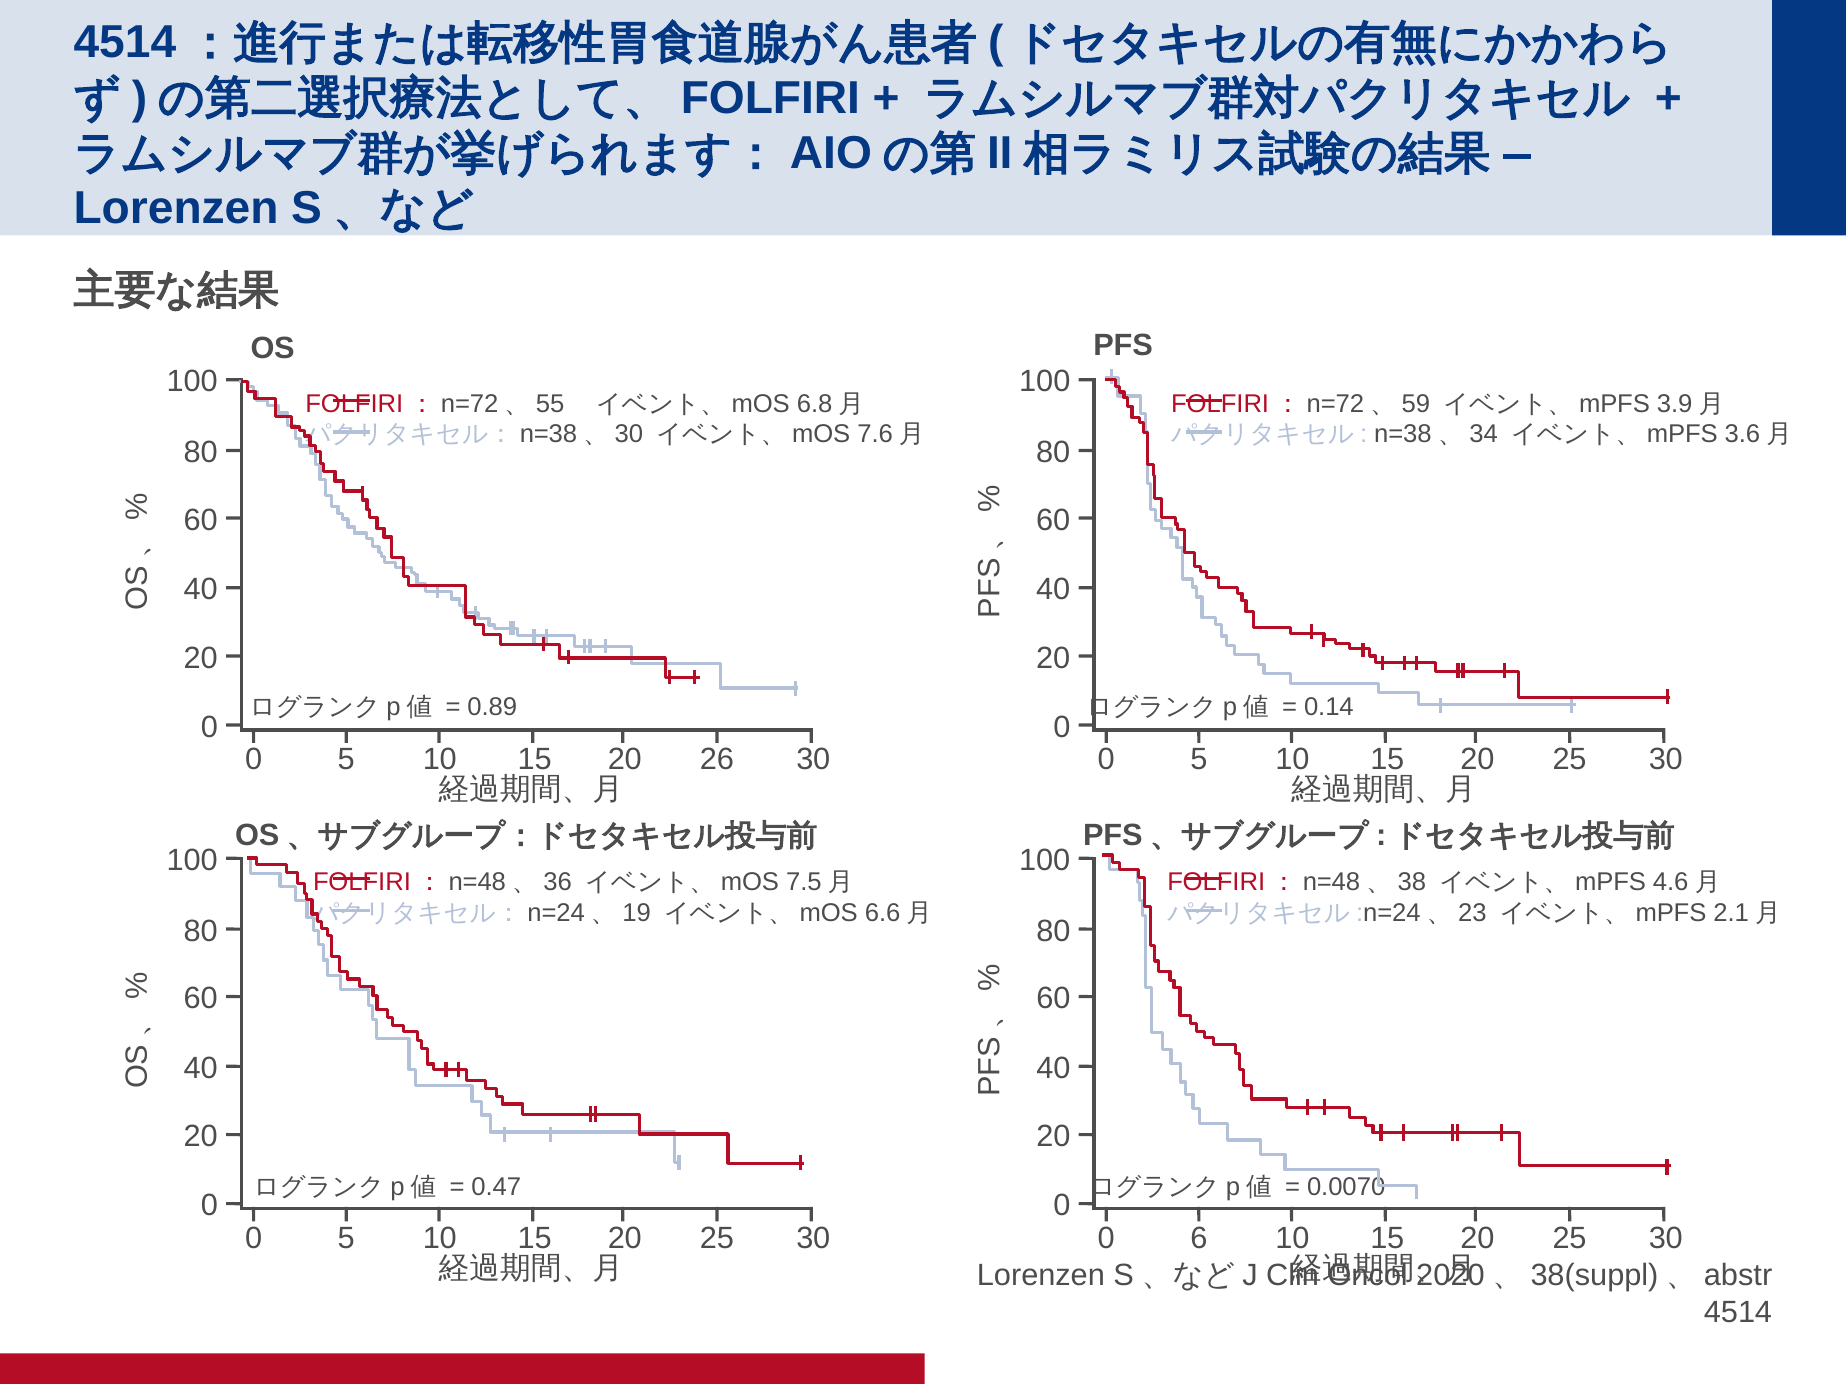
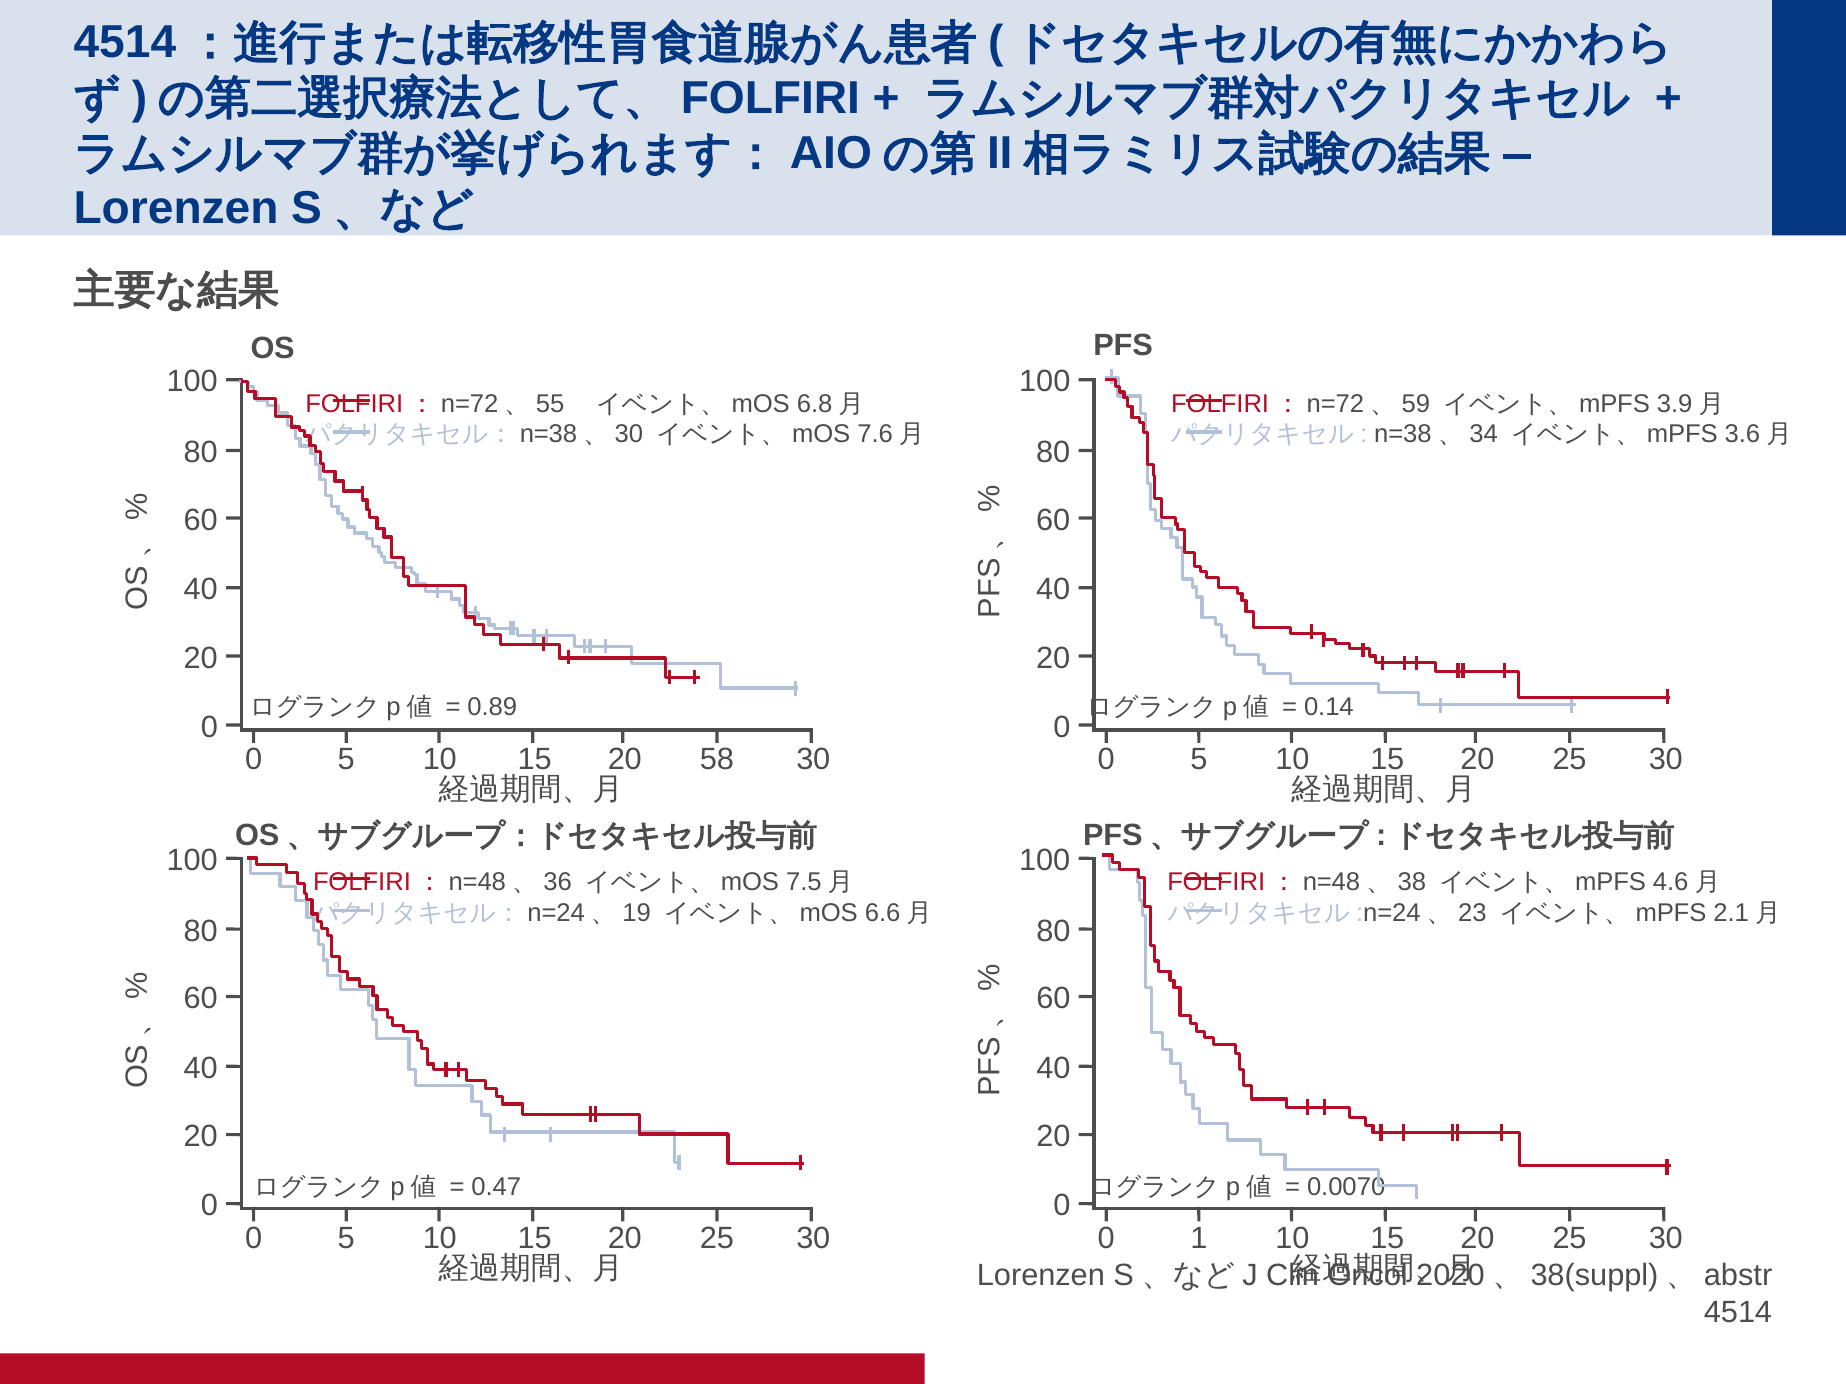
26: 26 -> 58 (717, 760)
6: 6 -> 1 (1199, 1238)
